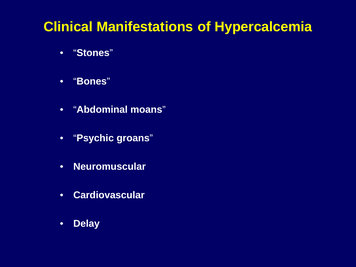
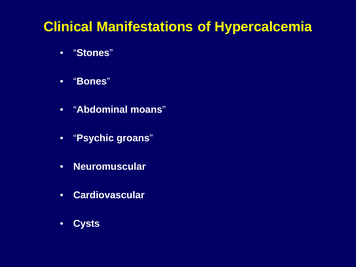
Delay: Delay -> Cysts (87, 224)
